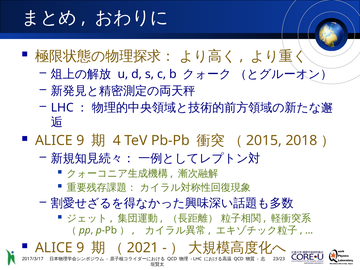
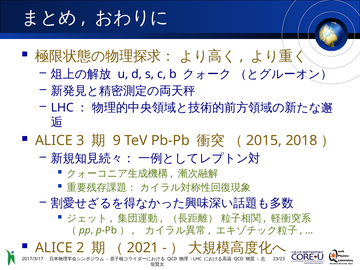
9: 9 -> 3 (80, 141)
4: 4 -> 9 (117, 141)
9: 9 -> 2 (80, 248)
